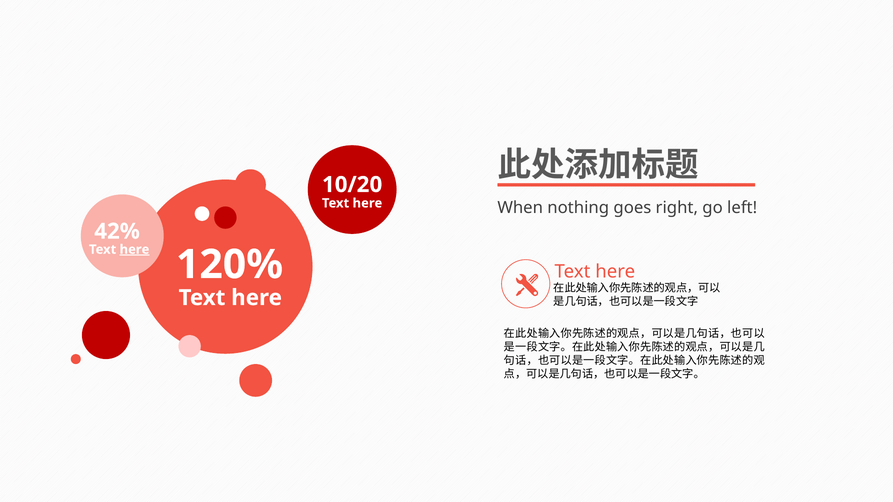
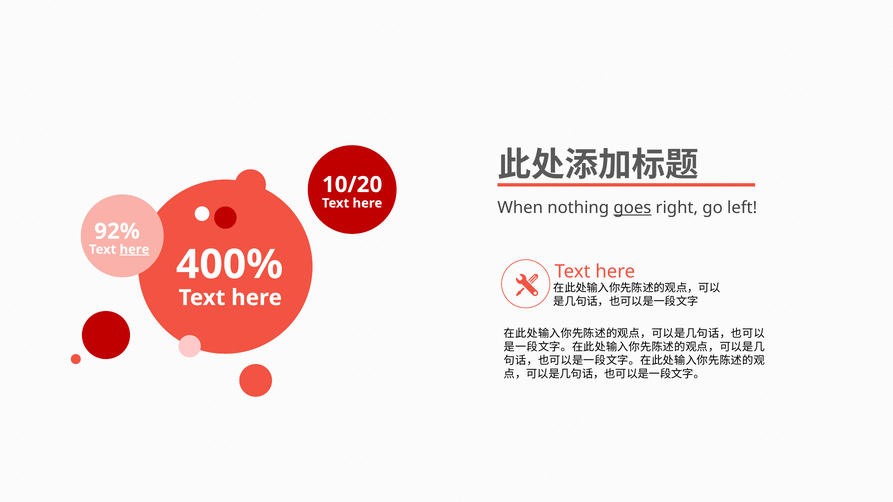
goes underline: none -> present (632, 208)
42%: 42% -> 92% (117, 231)
120%: 120% -> 400% (230, 265)
